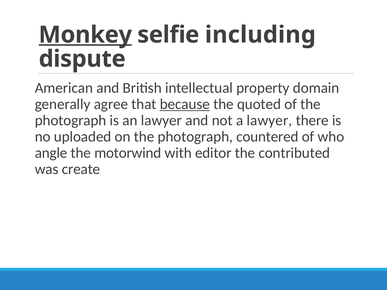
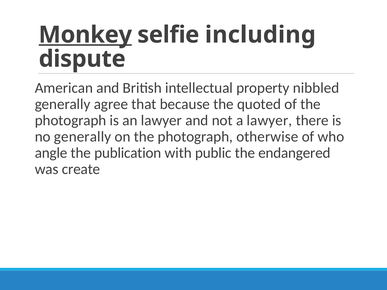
domain: domain -> nibbled (316, 88)
because underline: present -> none (185, 104)
no uploaded: uploaded -> generally (83, 137)
countered: countered -> otherwise (267, 137)
motorwind: motorwind -> publication (128, 153)
editor: editor -> public (213, 153)
contributed: contributed -> endangered (294, 153)
